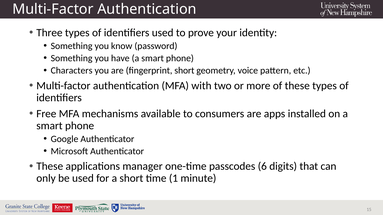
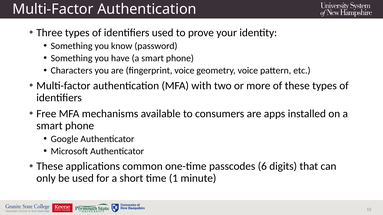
fingerprint short: short -> voice (184, 71)
manager: manager -> common (143, 167)
